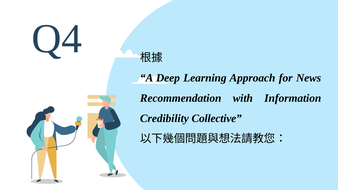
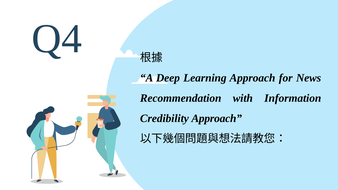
Credibility Collective: Collective -> Approach (217, 119)
